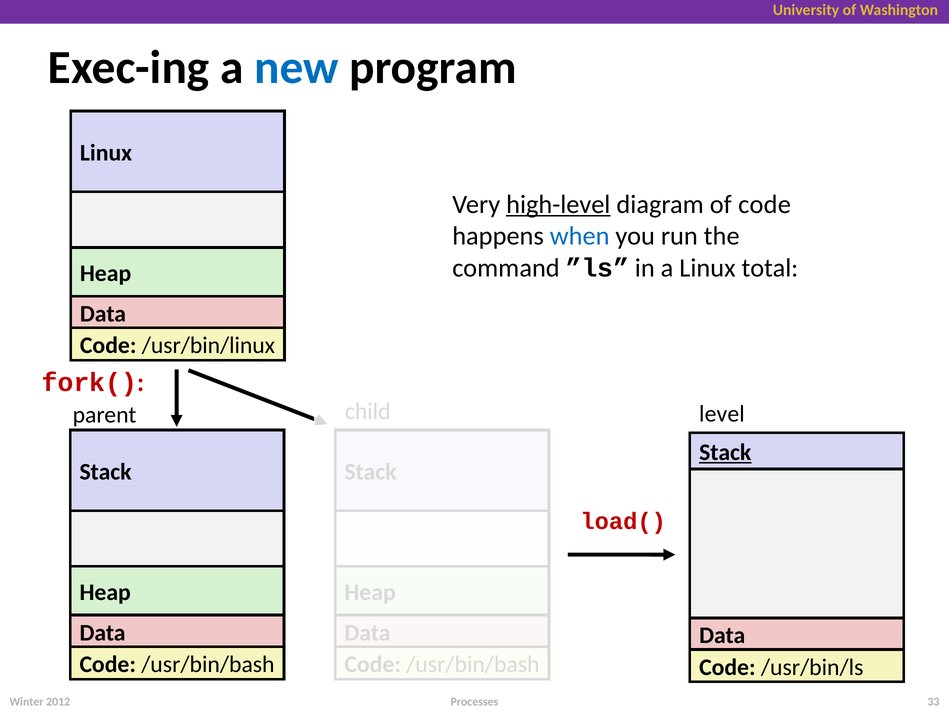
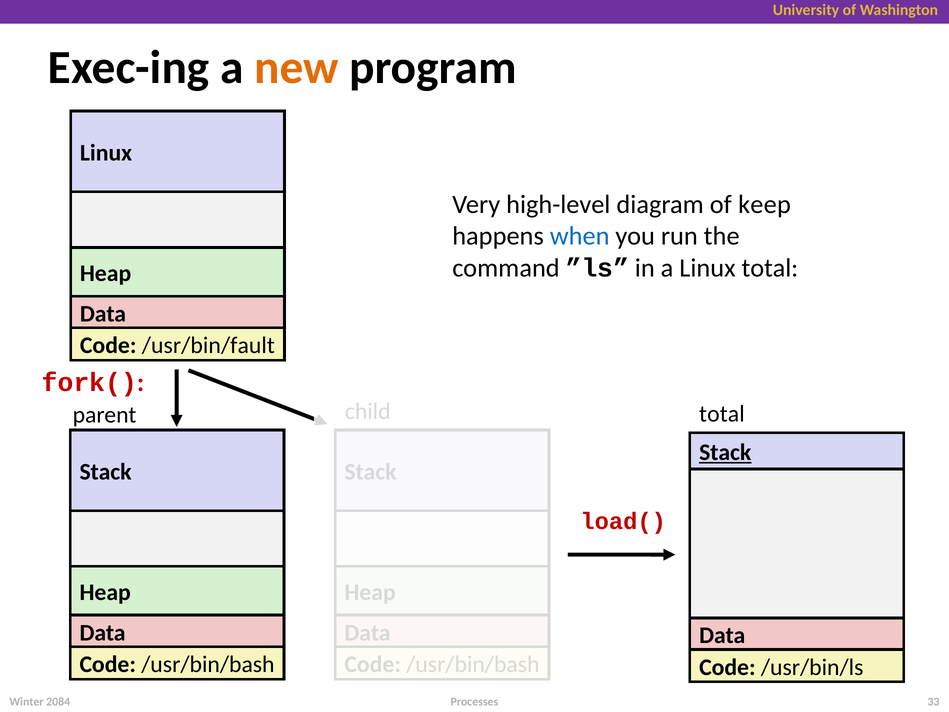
new colour: blue -> orange (296, 68)
high-level underline: present -> none (558, 204)
of code: code -> keep (765, 204)
/usr/bin/linux: /usr/bin/linux -> /usr/bin/fault (208, 346)
level: level -> total (722, 414)
2012: 2012 -> 2084 (58, 701)
